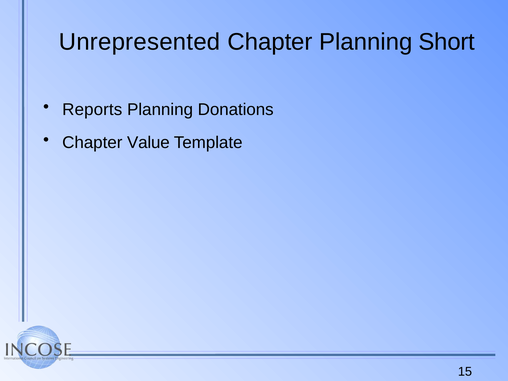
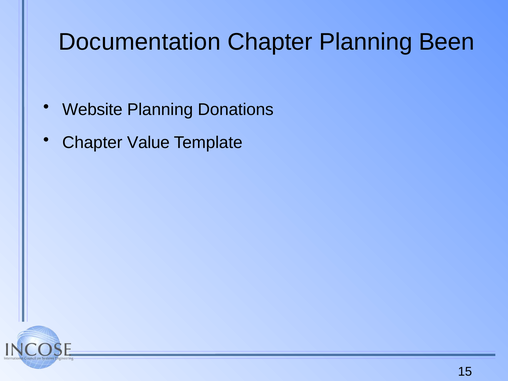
Unrepresented: Unrepresented -> Documentation (140, 42)
Short: Short -> Been (447, 42)
Reports: Reports -> Website (92, 110)
